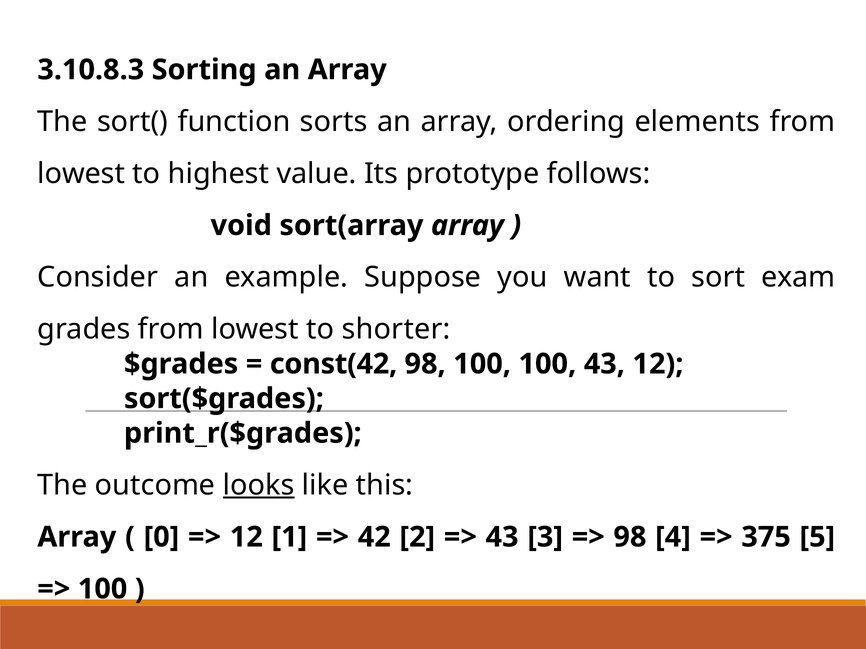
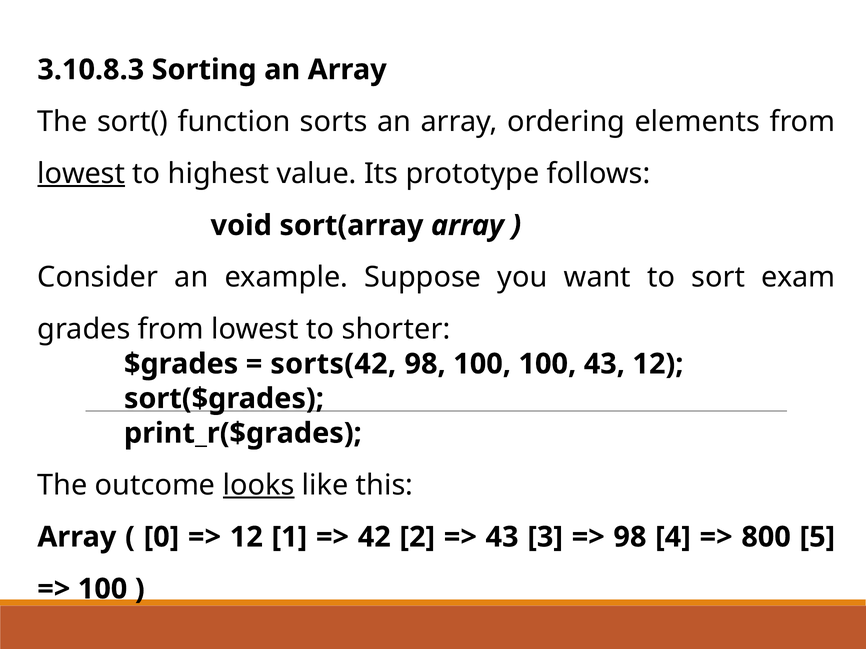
lowest underline: none -> present (81, 174)
const(42: const(42 -> sorts(42 (333, 364)
375: 375 -> 800 (766, 537)
